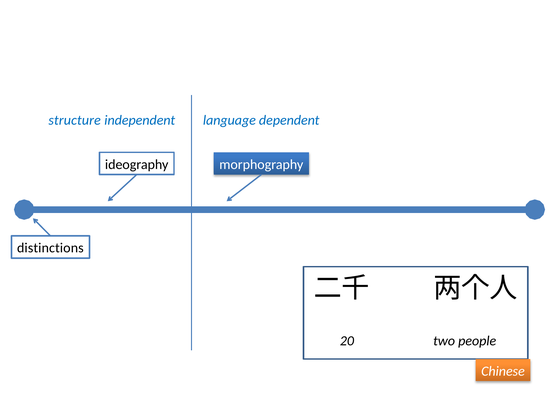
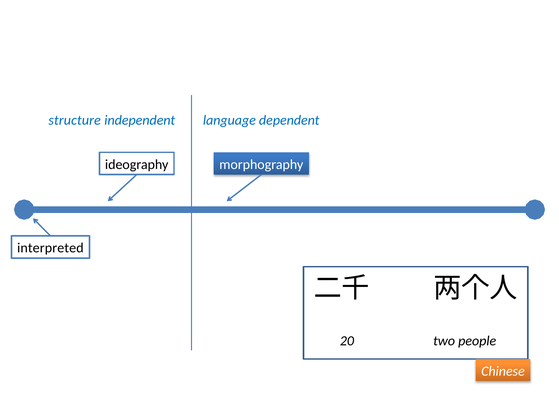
distinctions: distinctions -> interpreted (50, 248)
